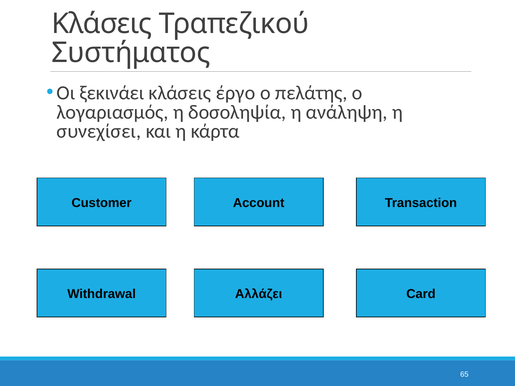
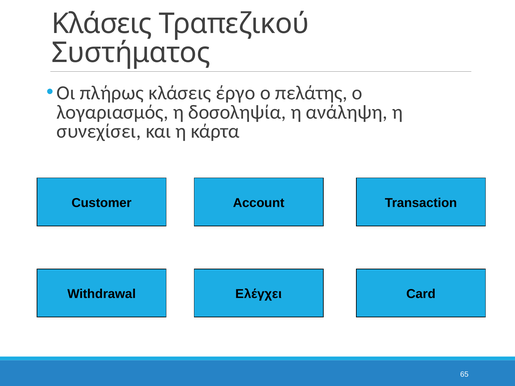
ξεκινάει: ξεκινάει -> πλήρως (112, 93)
Αλλάζει: Αλλάζει -> Ελέγχει (259, 294)
